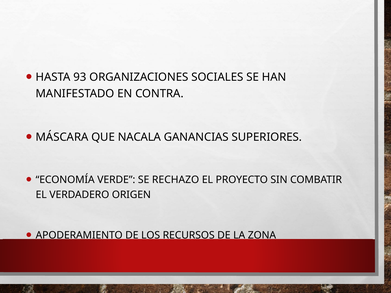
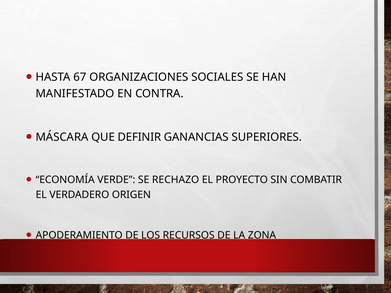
93: 93 -> 67 (80, 77)
NACALA: NACALA -> DEFINIR (139, 137)
